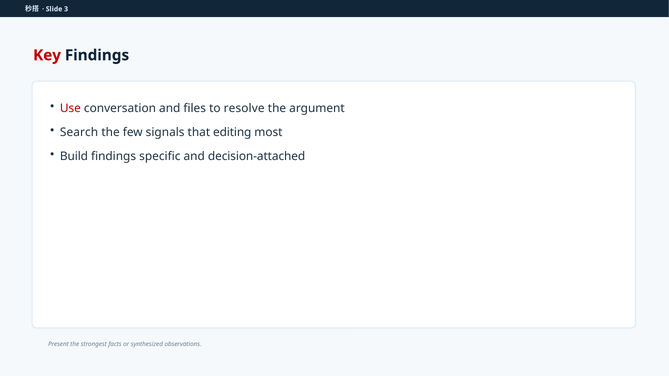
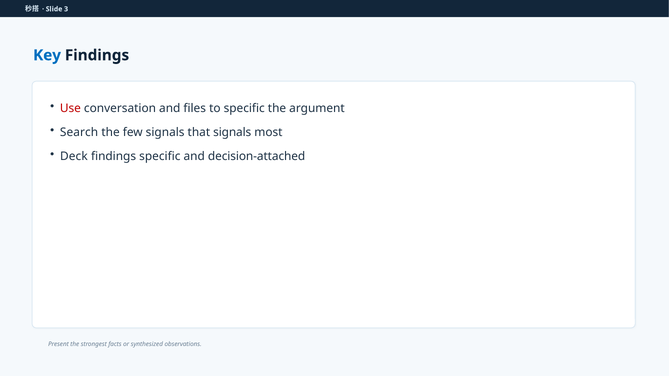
Key colour: red -> blue (47, 55)
to resolve: resolve -> specific (244, 108)
that editing: editing -> signals (232, 132)
Build: Build -> Deck (74, 156)
